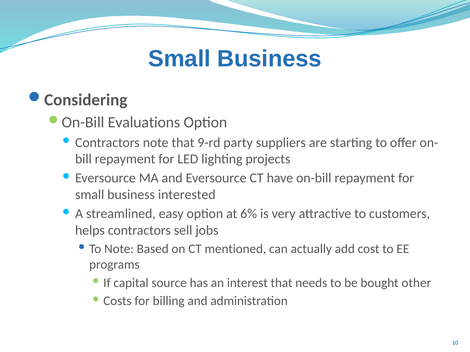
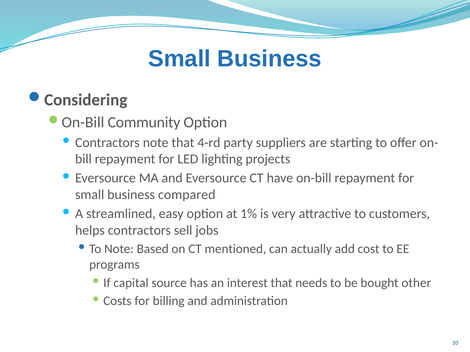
Evaluations: Evaluations -> Community (144, 123)
9-rd: 9-rd -> 4-rd (209, 143)
interested: interested -> compared (187, 195)
6%: 6% -> 1% (249, 214)
